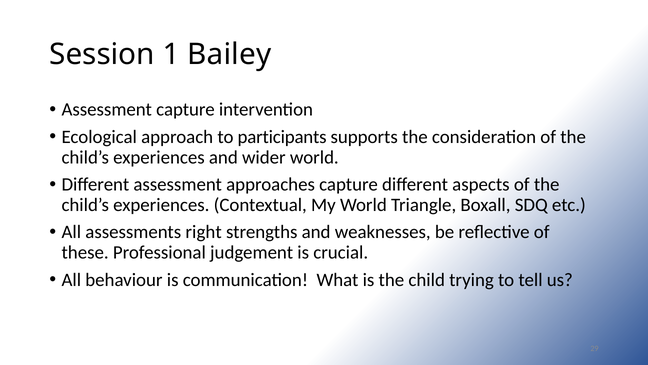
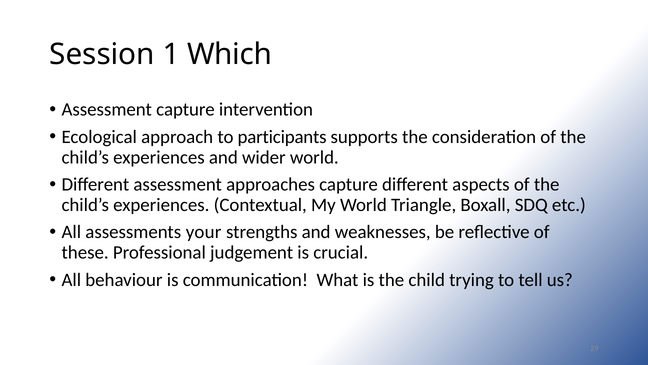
Bailey: Bailey -> Which (230, 54)
right: right -> your (204, 232)
